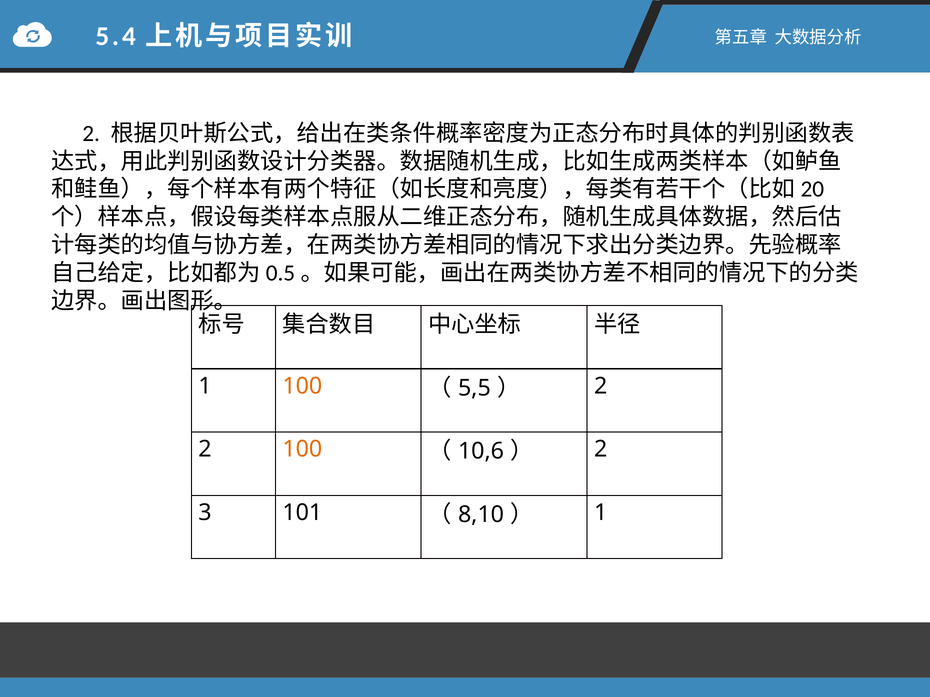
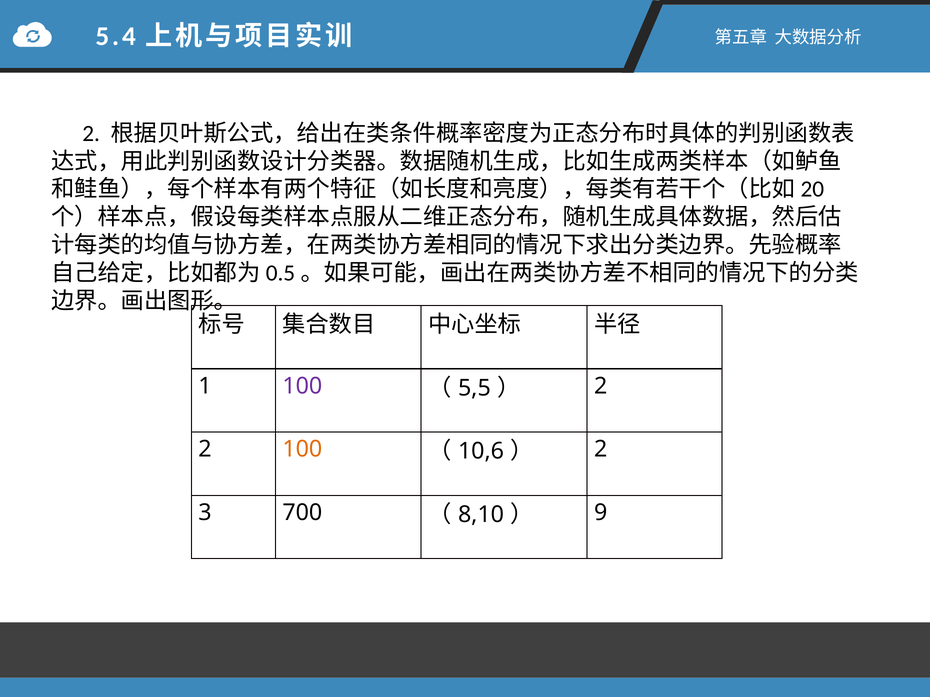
100 colour: orange -> purple (302, 386)
101: 101 -> 700 (302, 513)
1: 1 -> 9 (601, 513)
